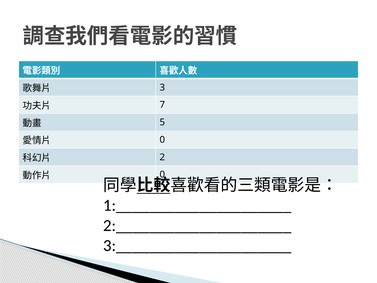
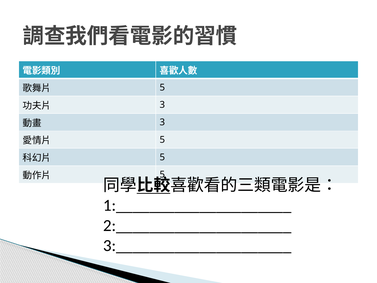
3: 3 -> 5 (162, 87)
7: 7 -> 3 (162, 105)
5: 5 -> 3 (162, 122)
0: 0 -> 5 (162, 140)
2: 2 -> 5 (162, 157)
0: 0 -> 5 (162, 174)
